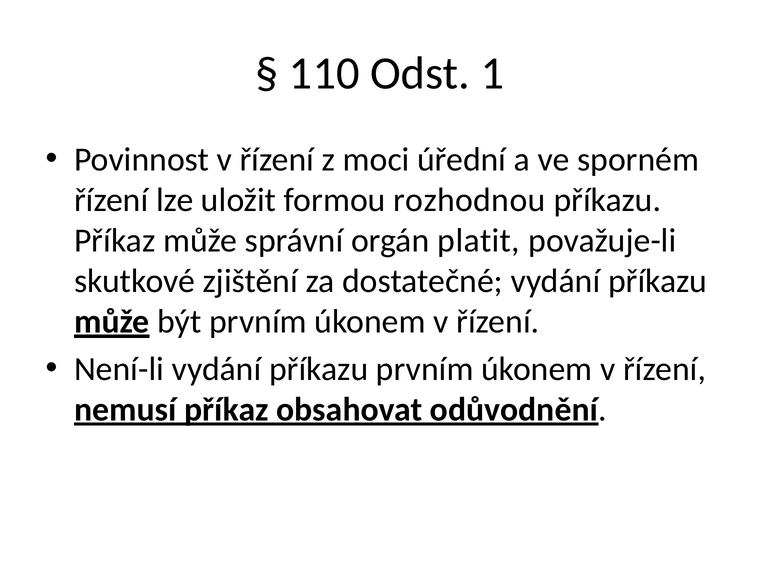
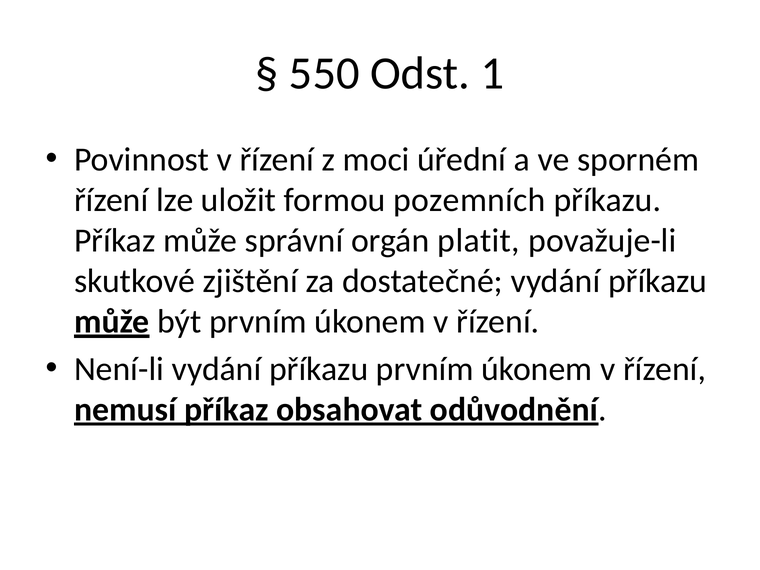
110: 110 -> 550 (324, 74)
rozhodnou: rozhodnou -> pozemních (469, 200)
